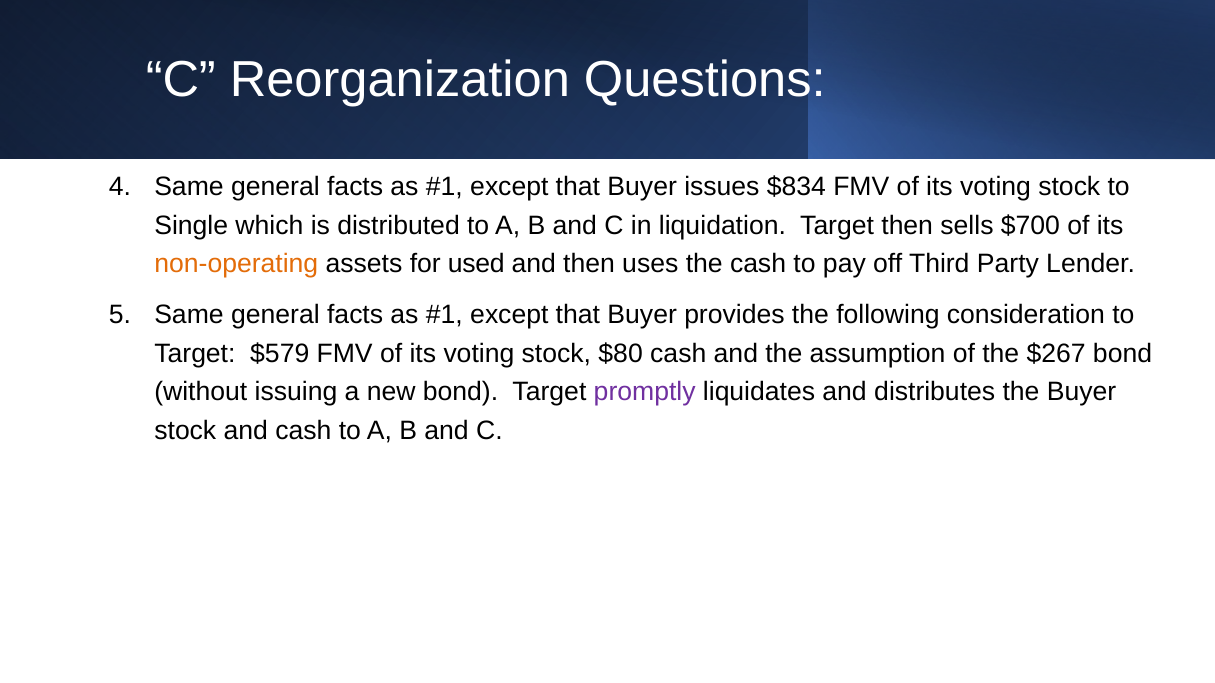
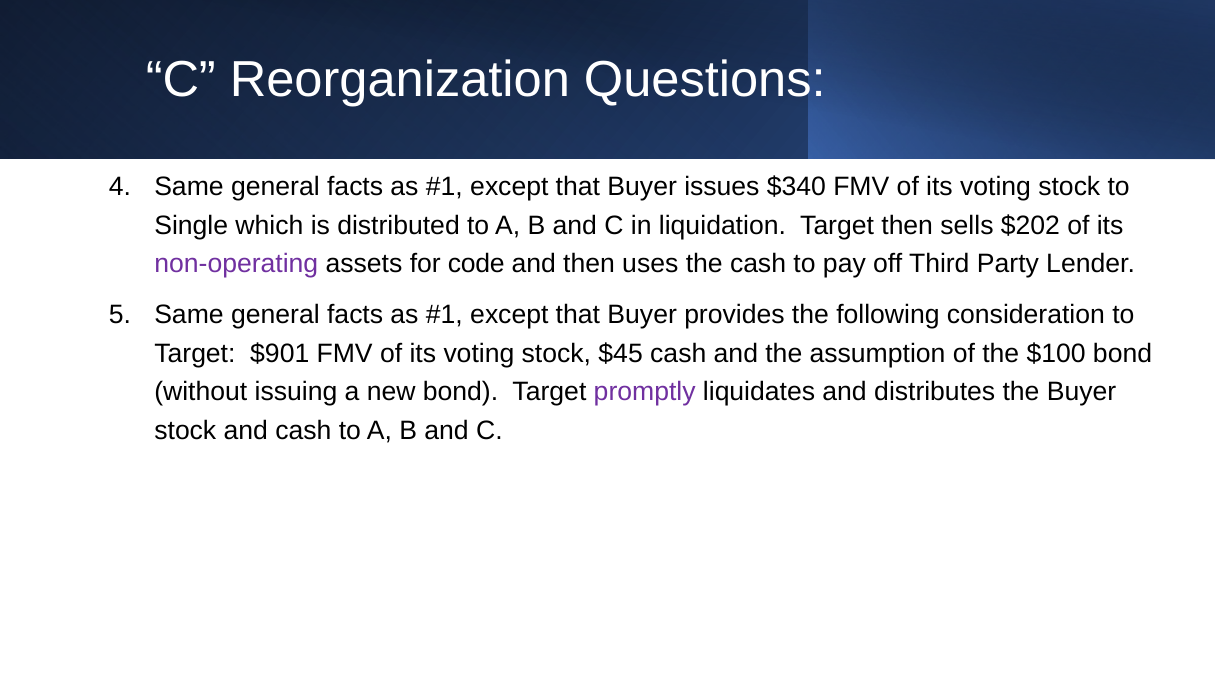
$834: $834 -> $340 (796, 187)
$700: $700 -> $202 (1030, 226)
non-operating colour: orange -> purple (236, 264)
used: used -> code (476, 264)
$579: $579 -> $901 (280, 354)
$80: $80 -> $45 (621, 354)
$267: $267 -> $100 (1056, 354)
